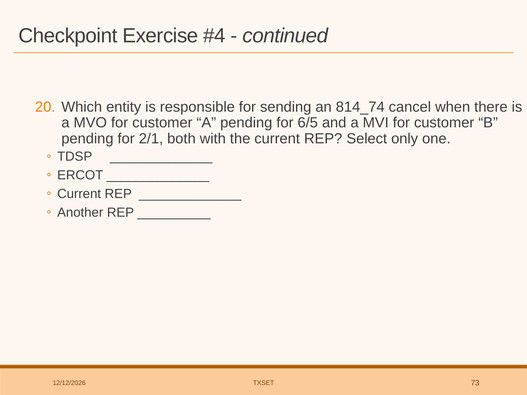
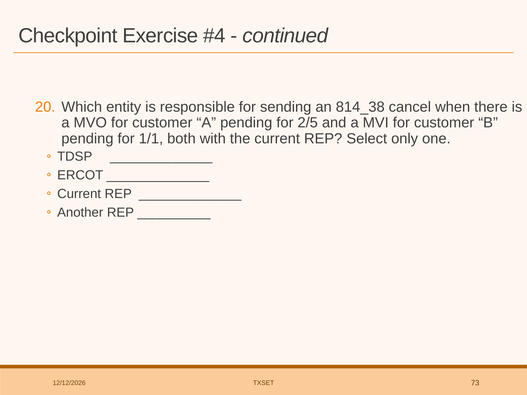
814_74: 814_74 -> 814_38 (360, 107)
6/5: 6/5 -> 2/5 (308, 123)
2/1: 2/1 -> 1/1 (151, 139)
